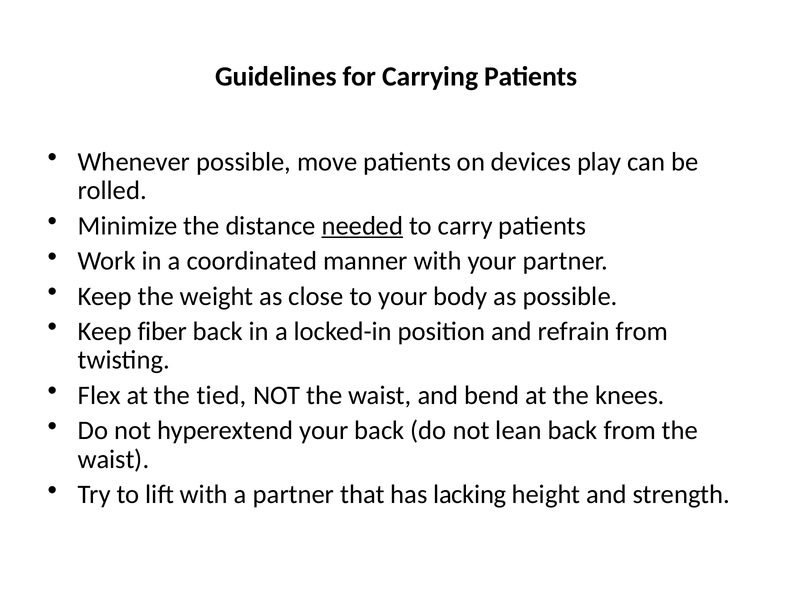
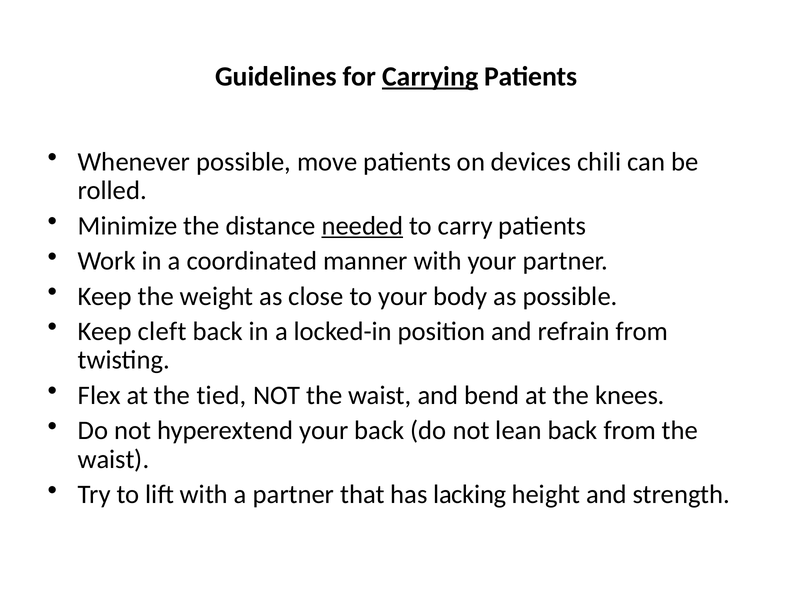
Carrying underline: none -> present (430, 77)
play: play -> chili (599, 162)
fiber: fiber -> cleft (162, 331)
